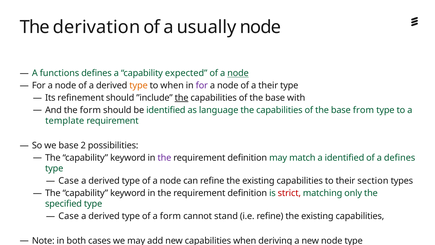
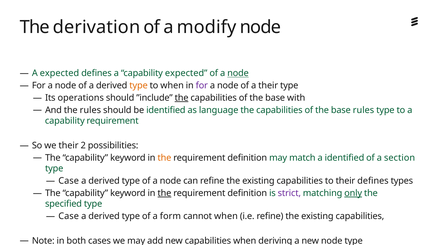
usually: usually -> modify (207, 27)
A functions: functions -> expected (59, 73)
refinement: refinement -> operations (81, 98)
the form: form -> rules (90, 110)
base from: from -> rules (363, 110)
template: template -> capability (65, 121)
we base: base -> their (69, 145)
the colour: purple -> orange (164, 157)
a defines: defines -> section (400, 157)
their section: section -> defines (373, 181)
the underline: none -> present (164, 193)
strict colour: red -> purple (289, 193)
only underline: none -> present (353, 193)
cannot stand: stand -> when (226, 216)
